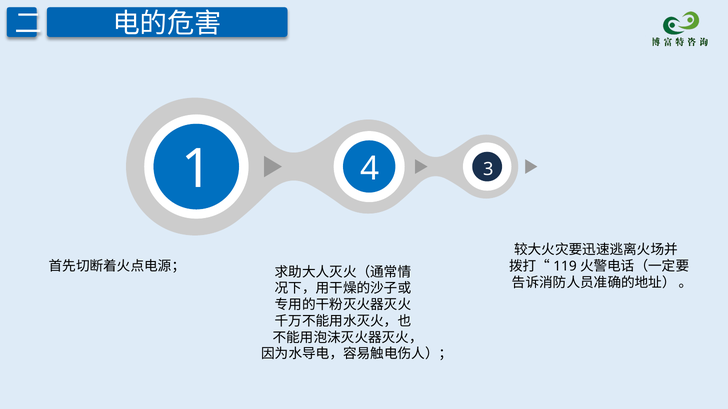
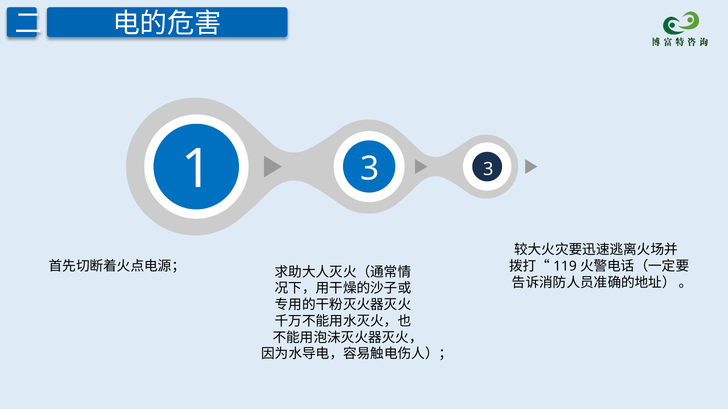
1 4: 4 -> 3 (370, 169)
